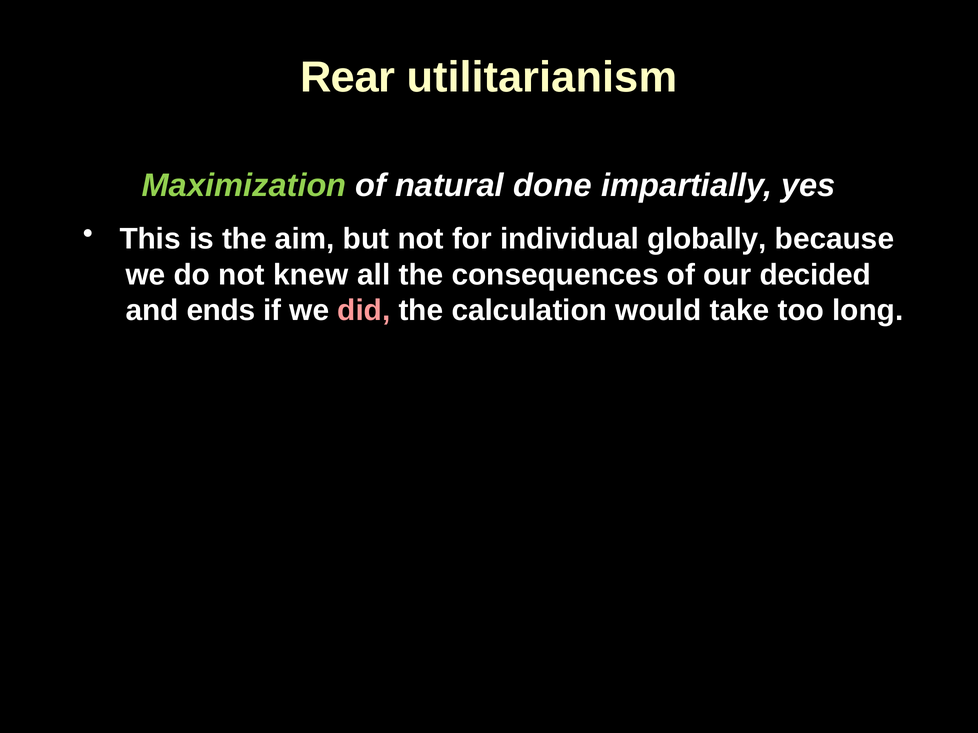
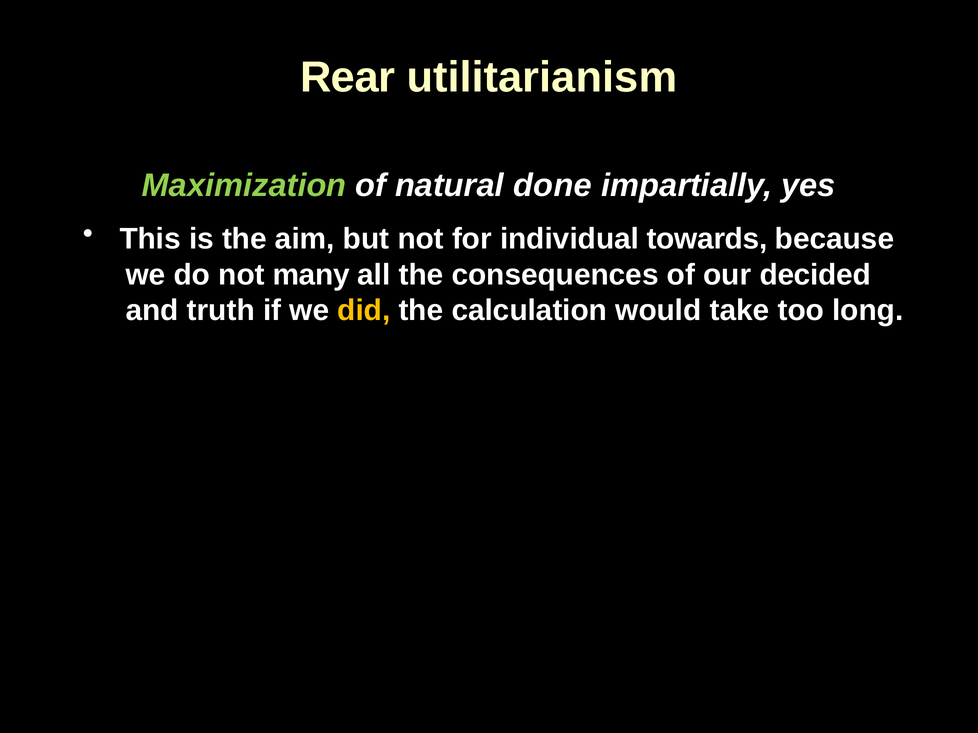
globally: globally -> towards (707, 239)
knew: knew -> many (311, 275)
ends: ends -> truth (221, 311)
did colour: pink -> yellow (364, 311)
